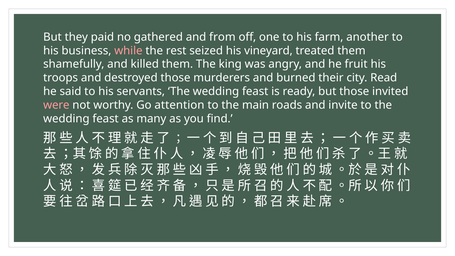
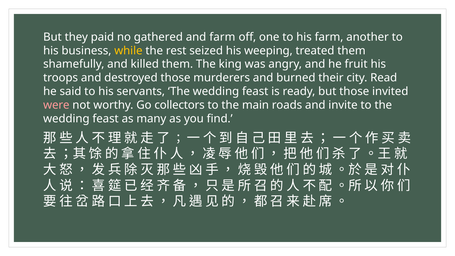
and from: from -> farm (222, 37)
while colour: pink -> yellow (128, 51)
vineyard: vineyard -> weeping (268, 51)
attention: attention -> collectors (180, 105)
